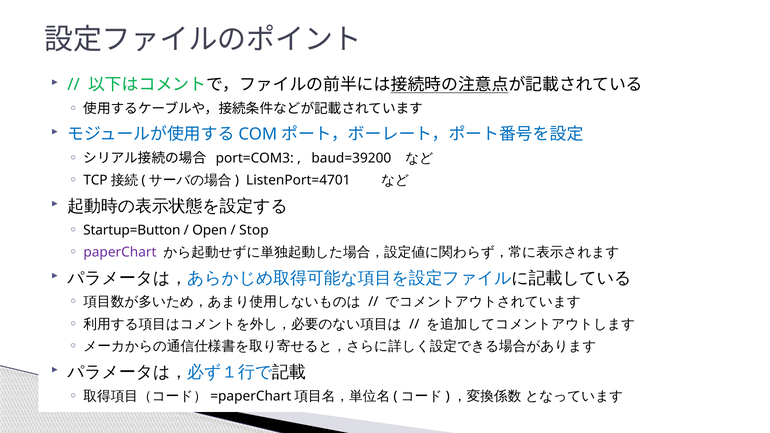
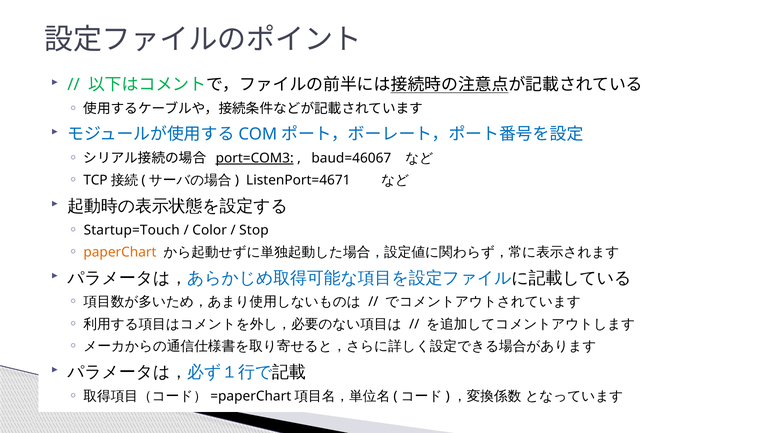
port=COM3 underline: none -> present (255, 158)
baud=39200: baud=39200 -> baud=46067 (351, 158)
ListenPort=4701: ListenPort=4701 -> ListenPort=4671 (298, 180)
Startup=Button: Startup=Button -> Startup=Touch (132, 230)
Open: Open -> Color (210, 230)
paperChart colour: purple -> orange (120, 252)
